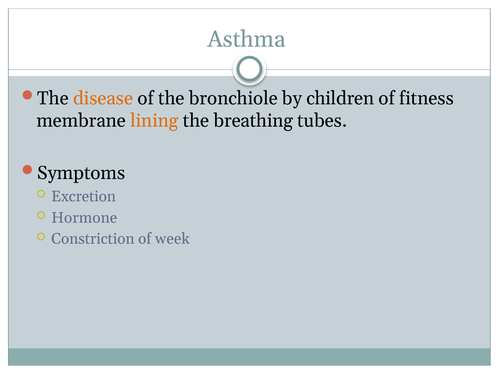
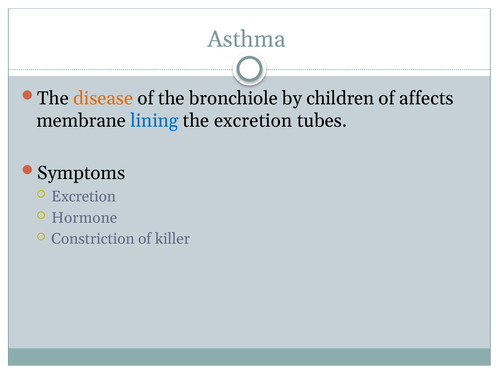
fitness: fitness -> affects (426, 98)
lining colour: orange -> blue (154, 121)
the breathing: breathing -> excretion (253, 121)
week: week -> killer (172, 239)
